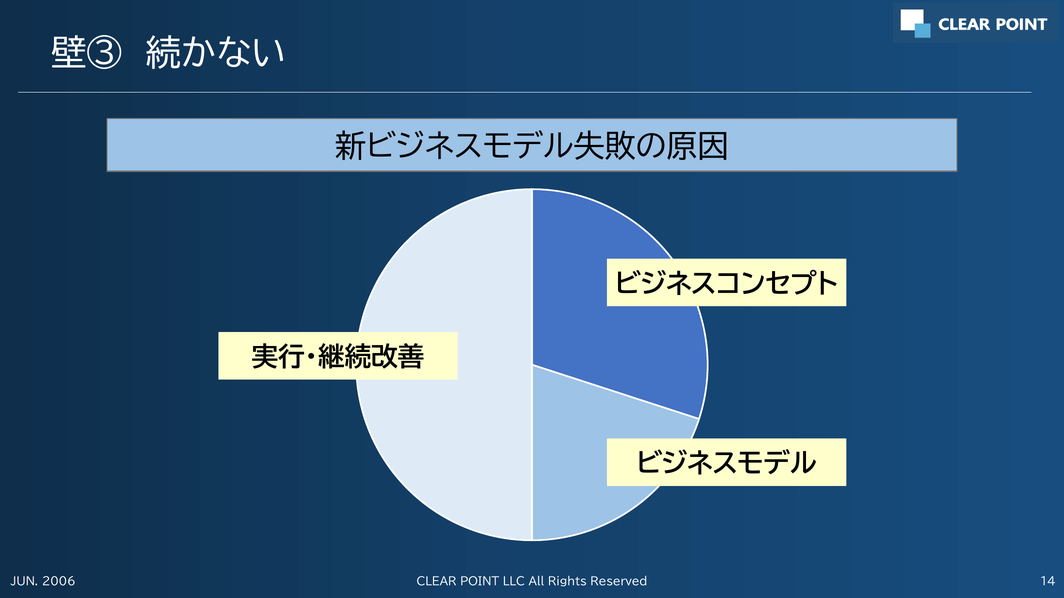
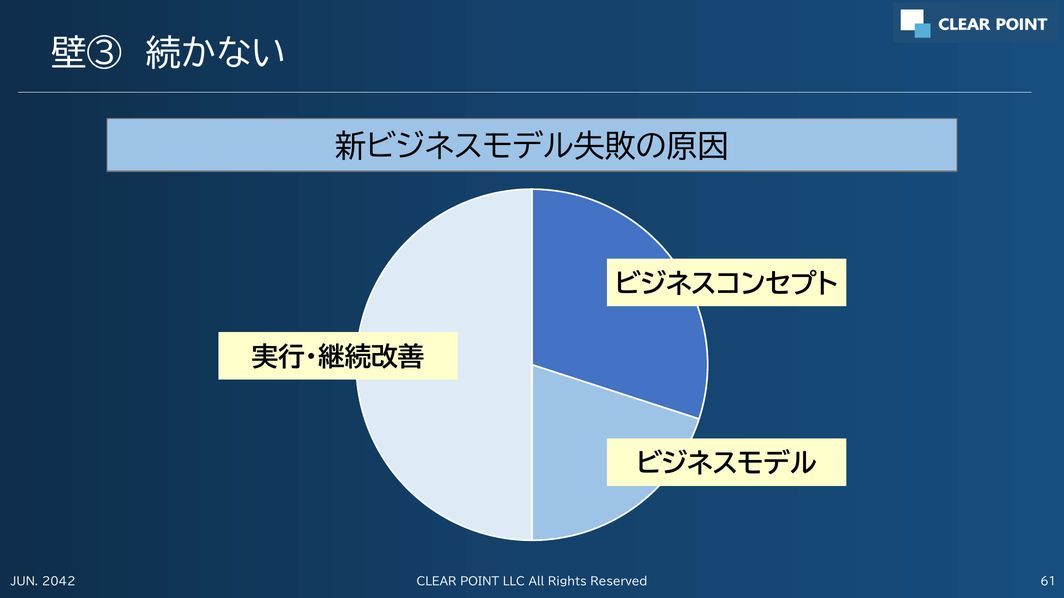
2006: 2006 -> 2042 (59, 582)
14: 14 -> 61 (1048, 582)
